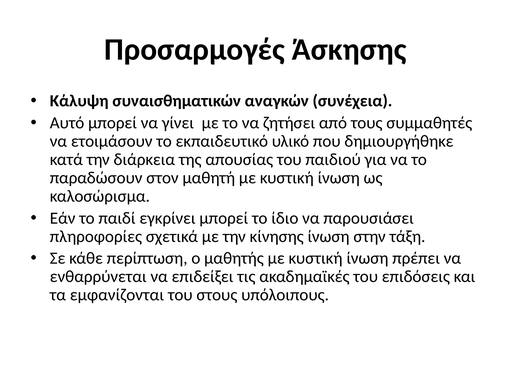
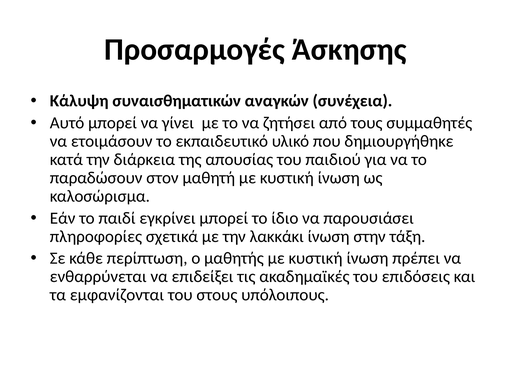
κίνησης: κίνησης -> λακκάκι (277, 237)
